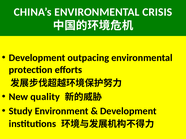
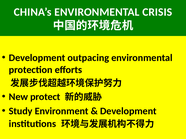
quality: quality -> protect (45, 97)
